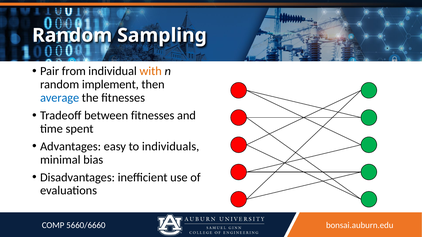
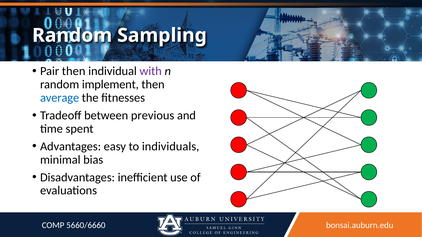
Pair from: from -> then (74, 71)
with colour: orange -> purple (151, 71)
between fitnesses: fitnesses -> previous (153, 116)
